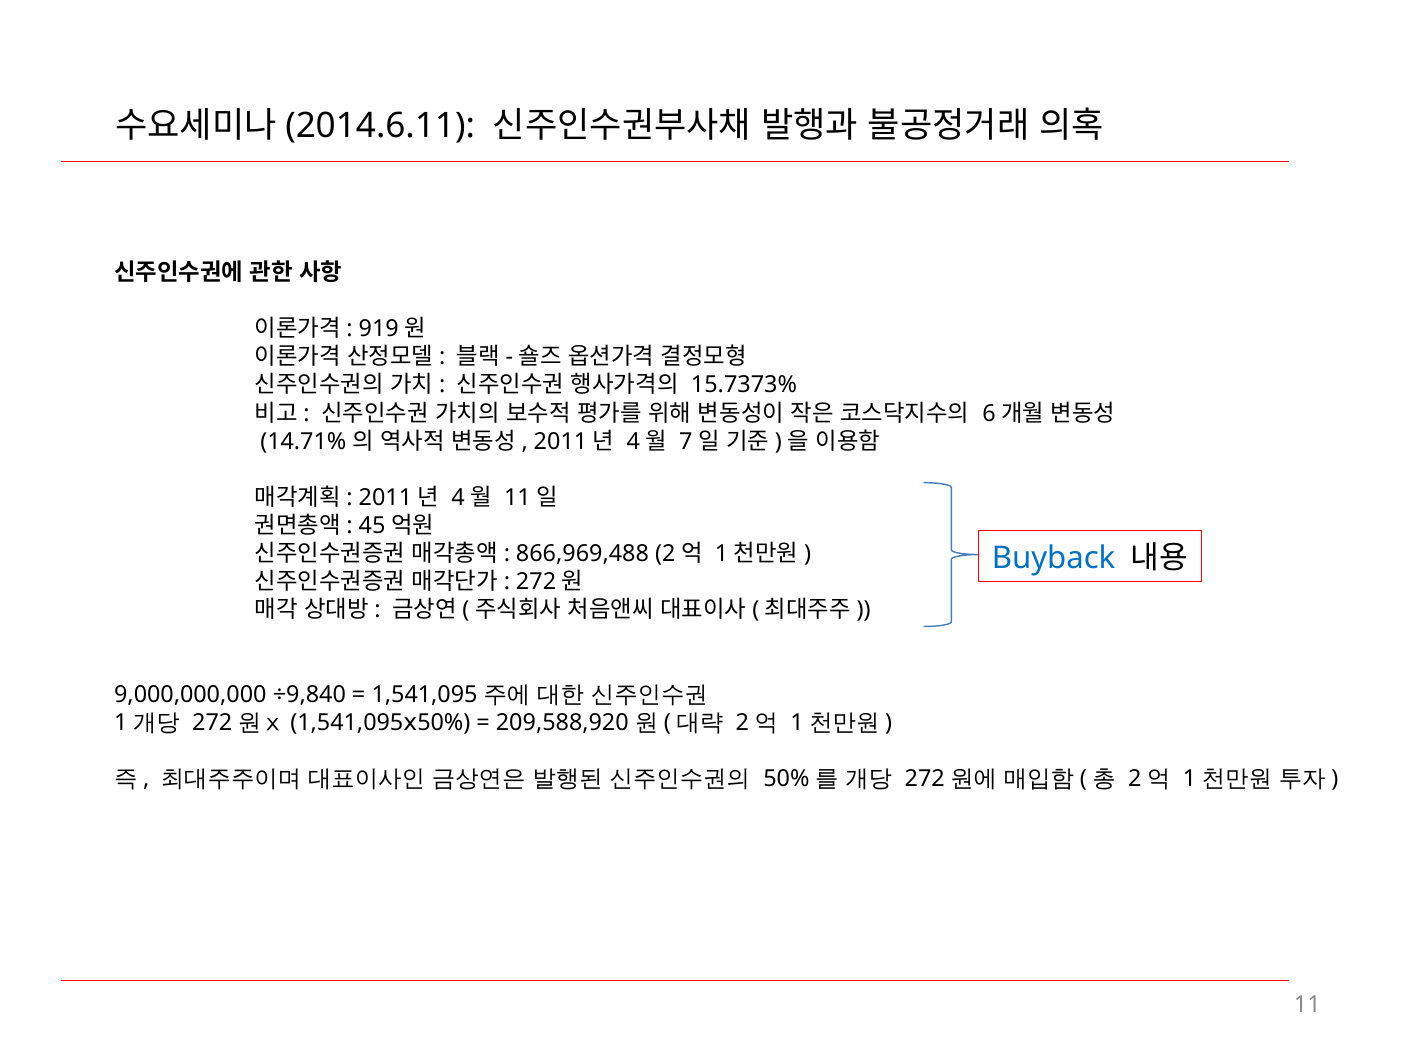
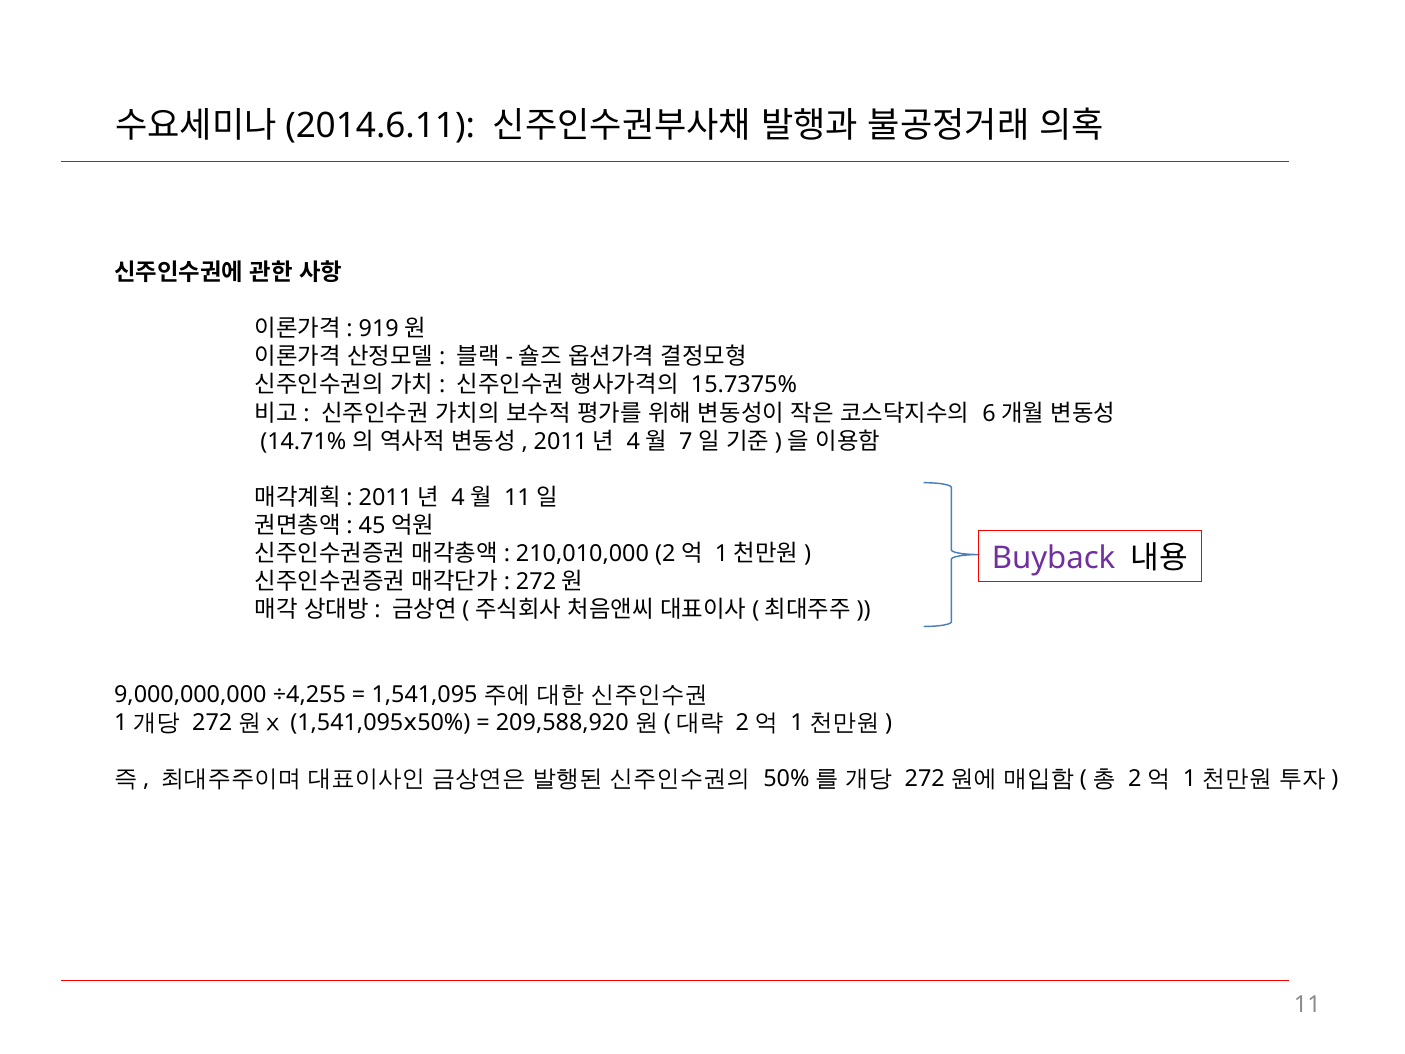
15.7373%: 15.7373% -> 15.7375% (744, 385)
866,969,488: 866,969,488 -> 210,010,000 (582, 554)
Buyback colour: blue -> purple (1054, 558)
÷9,840: ÷9,840 -> ÷4,255 (309, 694)
